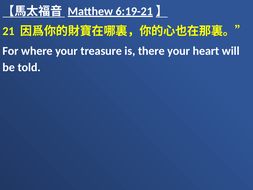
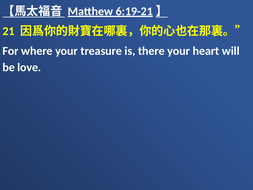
told: told -> love (29, 67)
